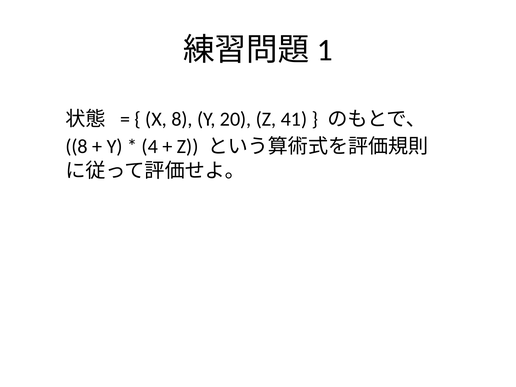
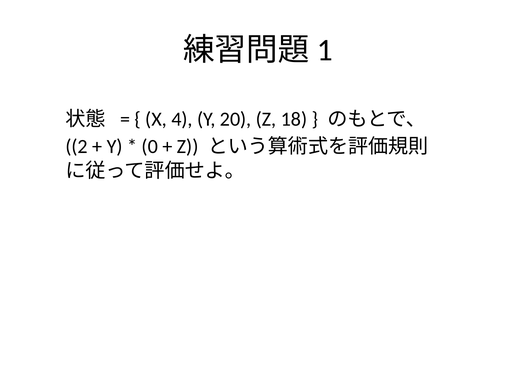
X 8: 8 -> 4 (182, 119)
41: 41 -> 18 (294, 119)
8: 8 -> 2 (77, 147)
4: 4 -> 0 (150, 147)
